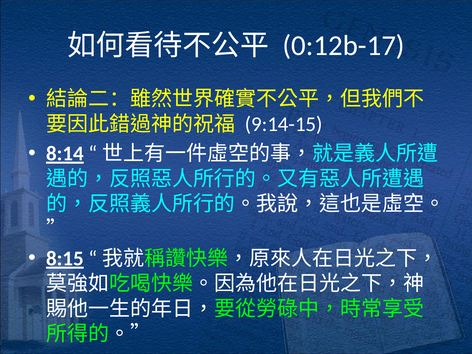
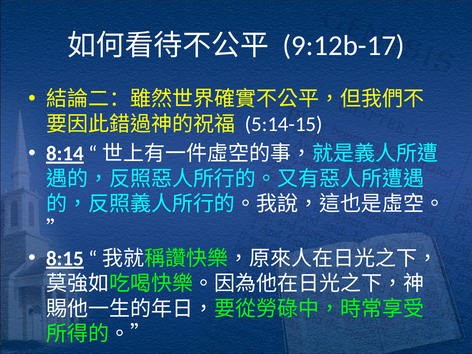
0:12b-17: 0:12b-17 -> 9:12b-17 (344, 46)
9:14-15: 9:14-15 -> 5:14-15 (284, 124)
